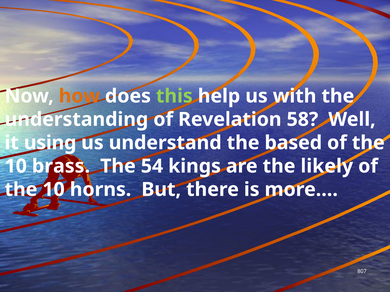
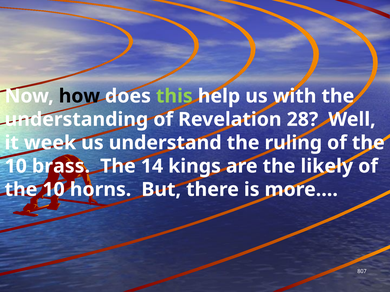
how colour: orange -> black (79, 96)
58: 58 -> 28 (302, 120)
using: using -> week (50, 143)
based: based -> ruling (293, 143)
54: 54 -> 14 (152, 166)
